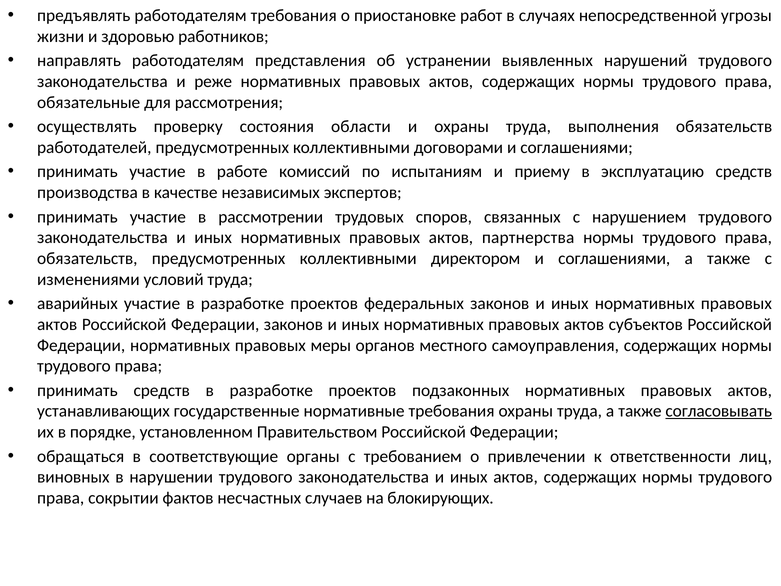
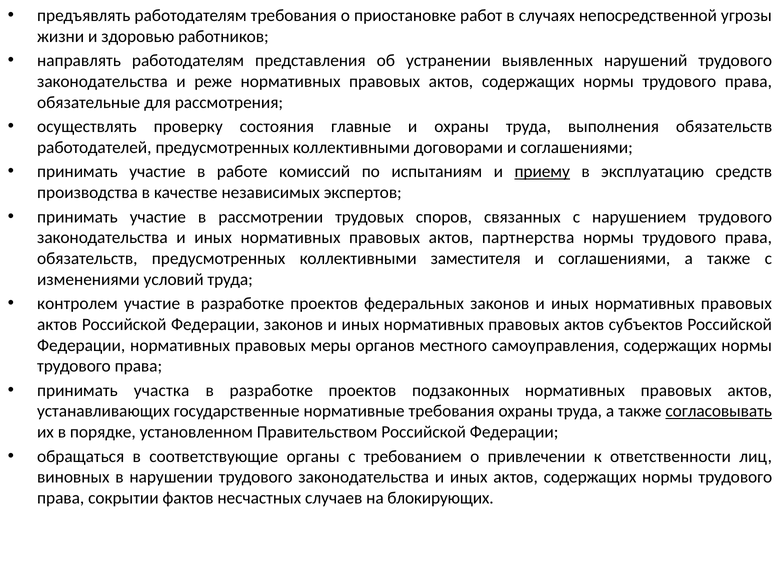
области: области -> главные (361, 127)
приему underline: none -> present (542, 172)
директором: директором -> заместителя (476, 258)
аварийных: аварийных -> контролем (77, 304)
принимать средств: средств -> участка (162, 390)
